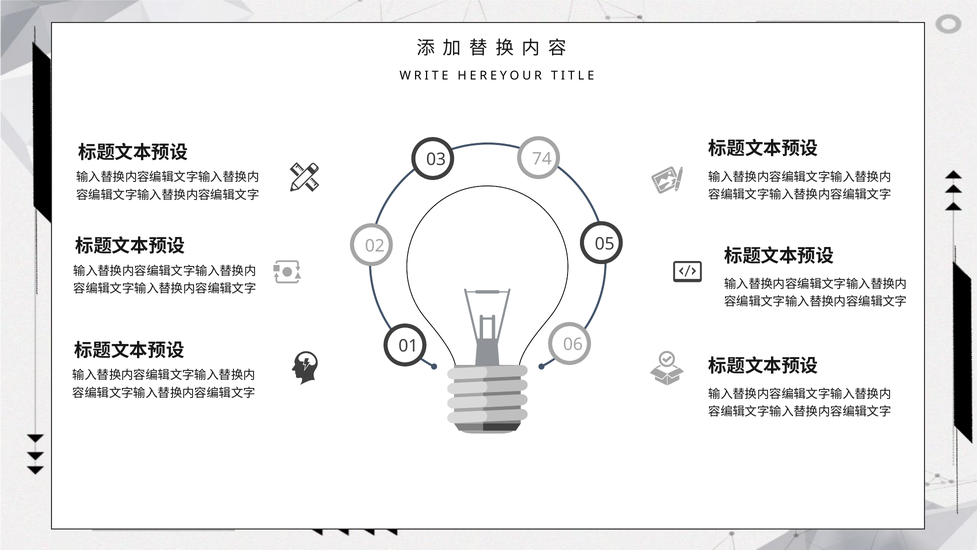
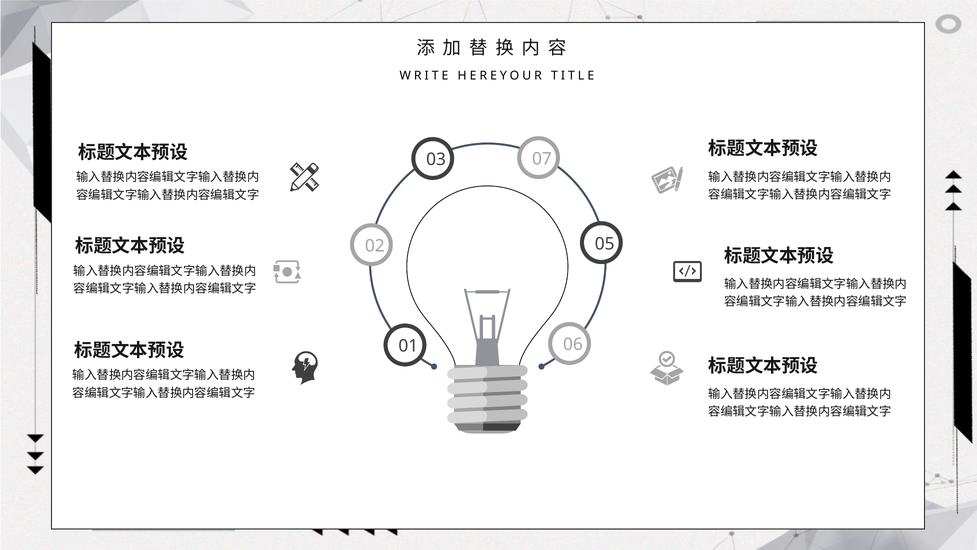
74: 74 -> 07 (542, 159)
